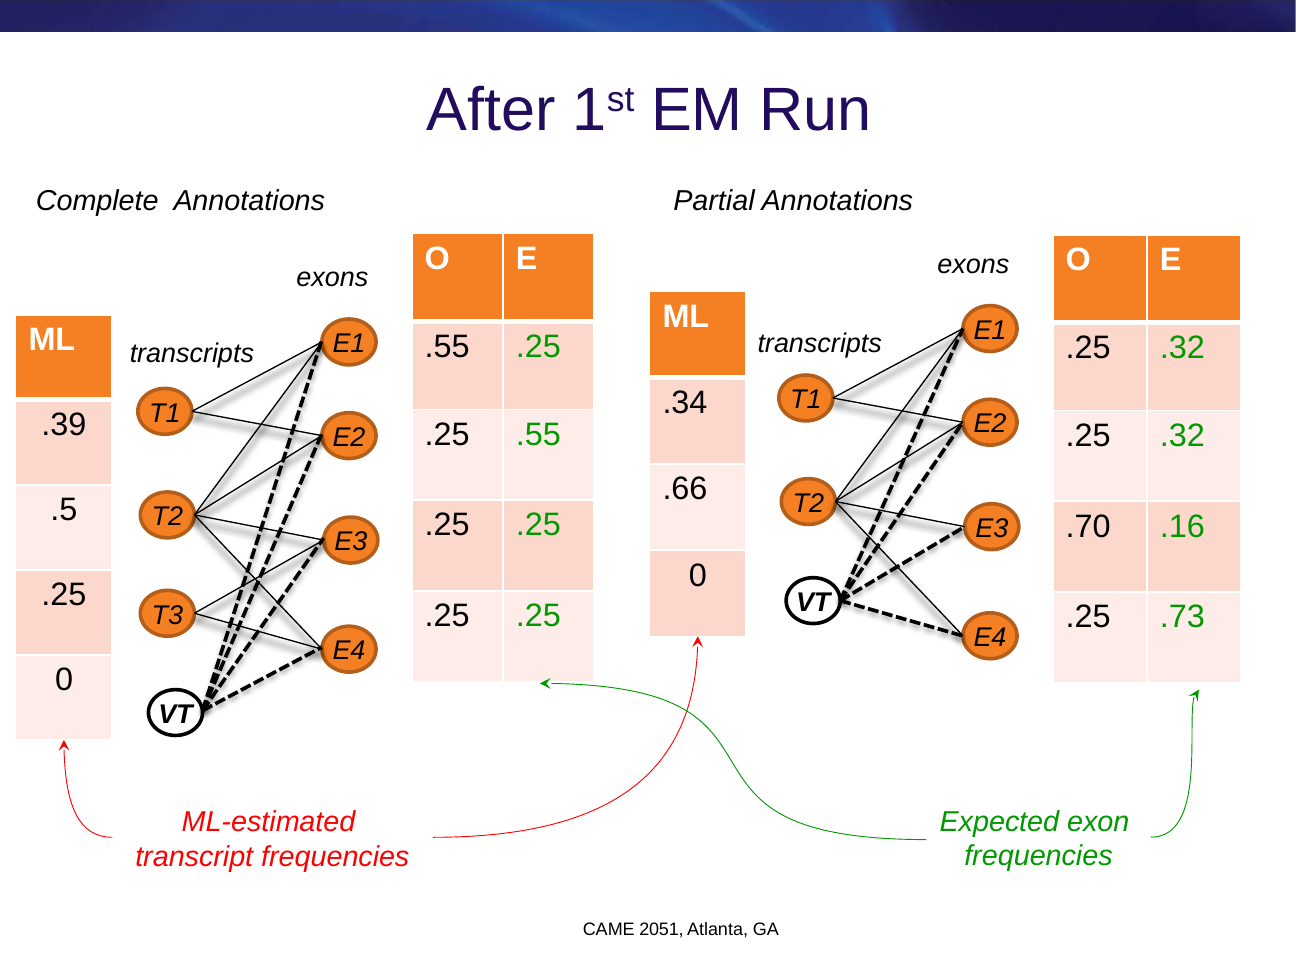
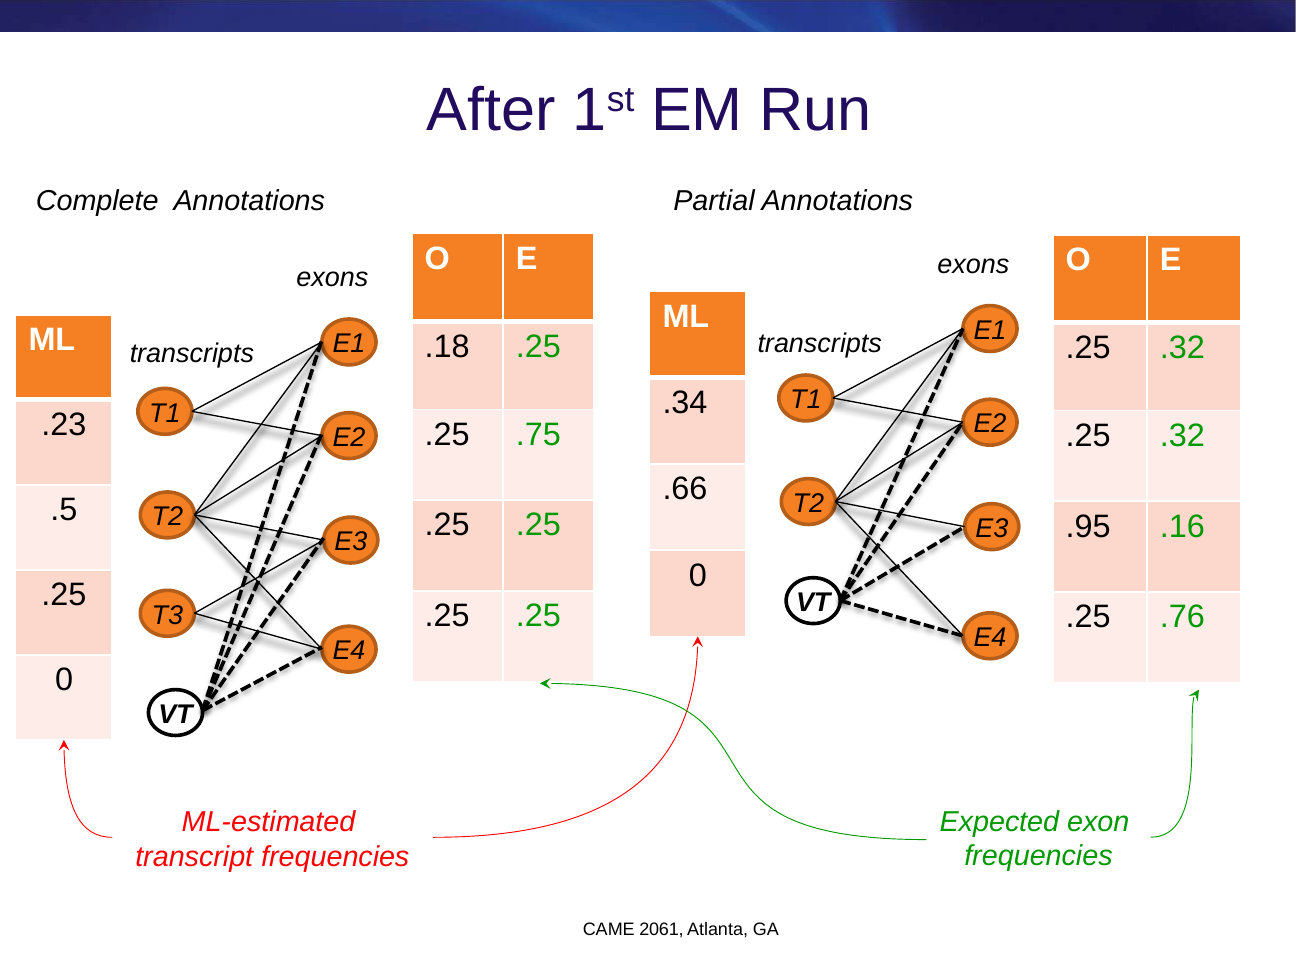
.55: .55 -> .18 (447, 347)
.39: .39 -> .23 (64, 425)
.25 .55: .55 -> .75 (538, 434)
.70: .70 -> .95 (1088, 526)
.73: .73 -> .76 (1182, 617)
2051: 2051 -> 2061 (661, 929)
